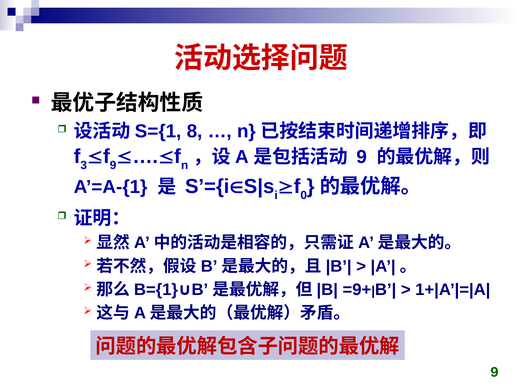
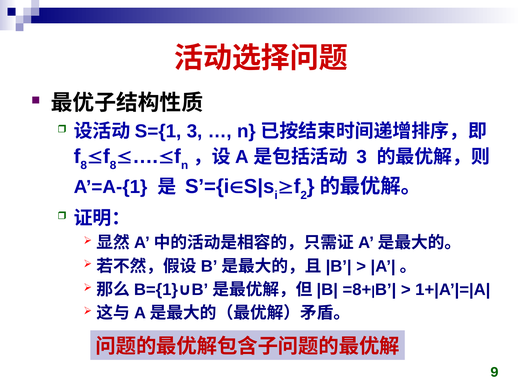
8: 8 -> 3 (195, 132)
3: 3 -> 8 (84, 165)
9: 9 -> 8 (113, 165)
9: 9 -> 3 (362, 157)
0: 0 -> 2 (304, 196)
=9+: =9+ -> =8+ (357, 290)
